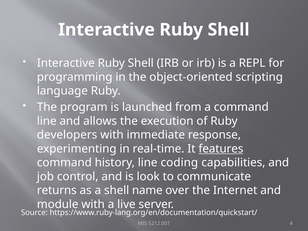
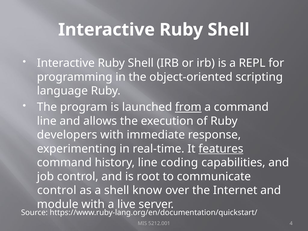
from underline: none -> present (188, 107)
look: look -> root (148, 177)
returns: returns -> control (57, 190)
name: name -> know (147, 190)
